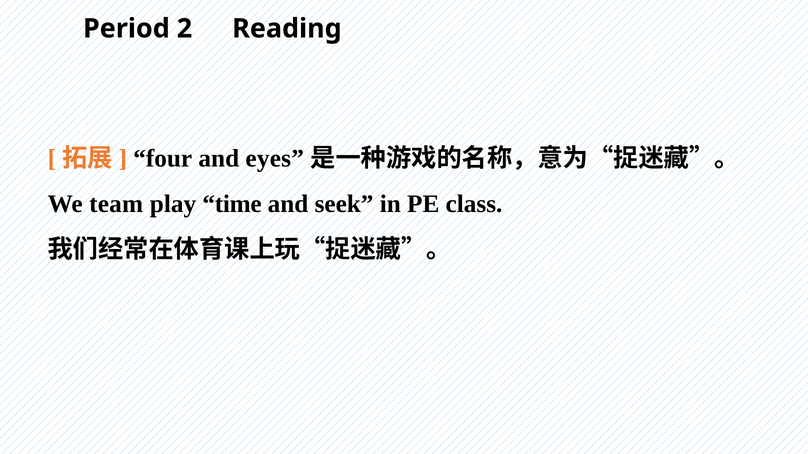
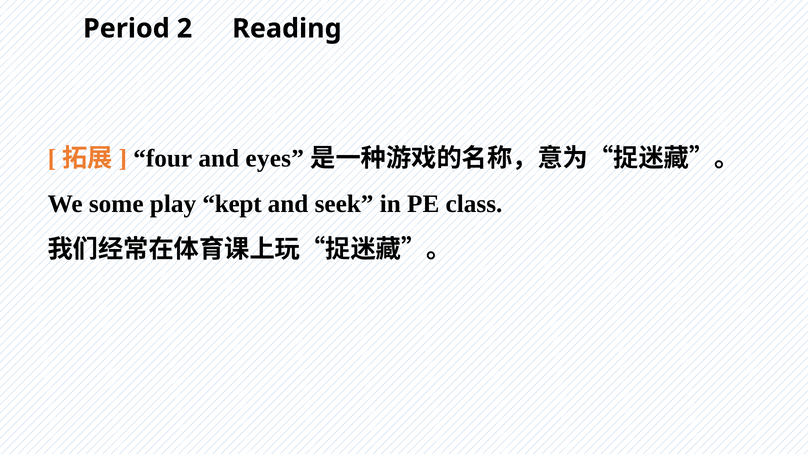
team: team -> some (116, 204)
time: time -> kept (232, 204)
